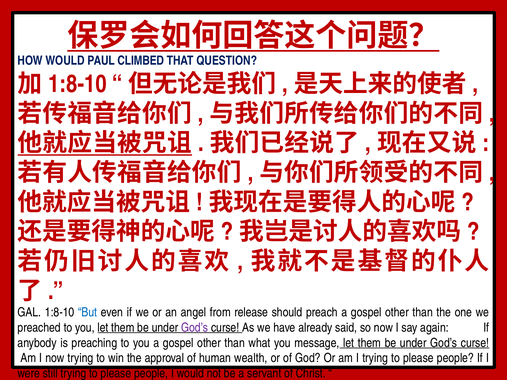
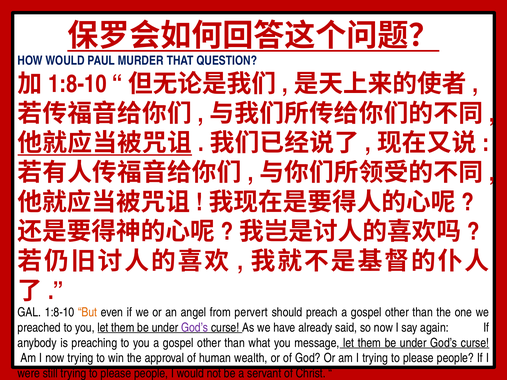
CLIMBED: CLIMBED -> MURDER (141, 61)
But colour: blue -> orange (88, 313)
release: release -> pervert (251, 313)
